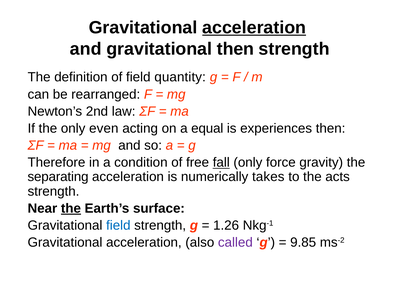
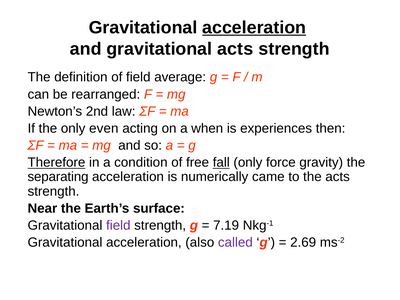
gravitational then: then -> acts (235, 49)
quantity: quantity -> average (180, 77)
equal: equal -> when (207, 128)
Therefore underline: none -> present (56, 163)
takes: takes -> came (268, 177)
the underline: present -> none (71, 208)
field colour: blue -> purple (118, 225)
1.26: 1.26 -> 7.19 (226, 225)
9.85: 9.85 -> 2.69 (303, 242)
